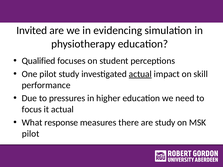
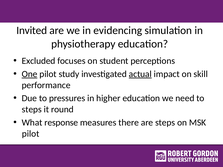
Qualified: Qualified -> Excluded (39, 61)
One underline: none -> present (30, 74)
focus: focus -> steps (32, 110)
it actual: actual -> round (62, 110)
are study: study -> steps (165, 123)
